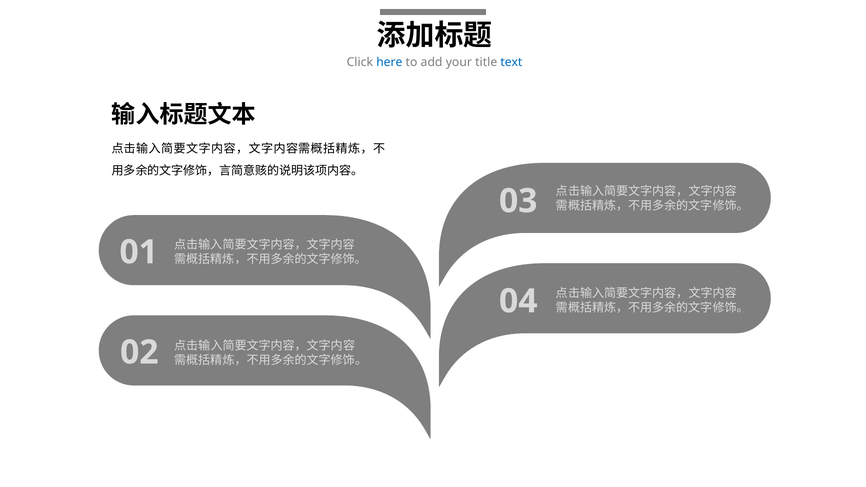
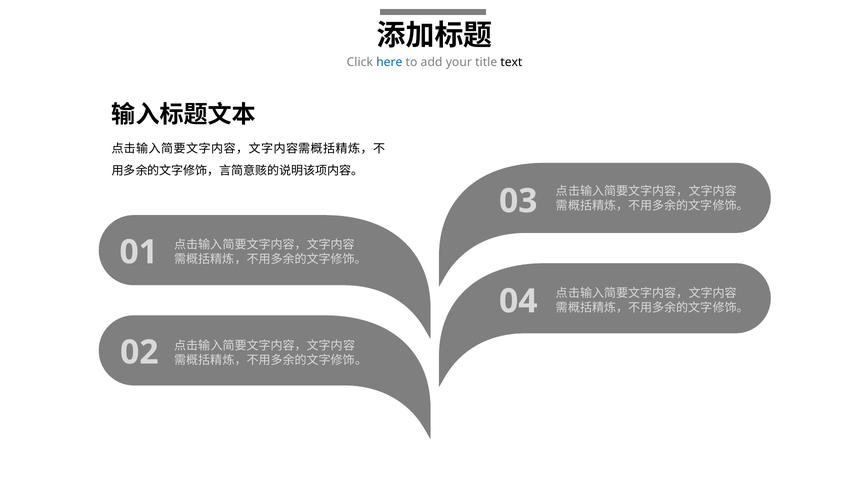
text colour: blue -> black (511, 62)
